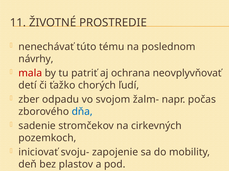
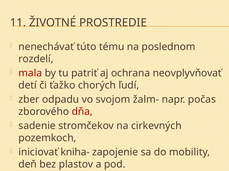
návrhy: návrhy -> rozdelí (36, 59)
dňa colour: blue -> red (82, 112)
svoju-: svoju- -> kniha- (75, 153)
